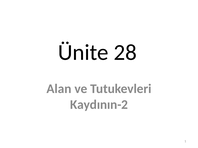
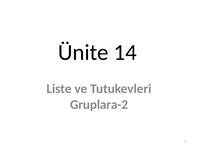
28: 28 -> 14 (125, 53)
Alan: Alan -> Liste (59, 89)
Kaydının-2: Kaydının-2 -> Gruplara-2 (99, 105)
